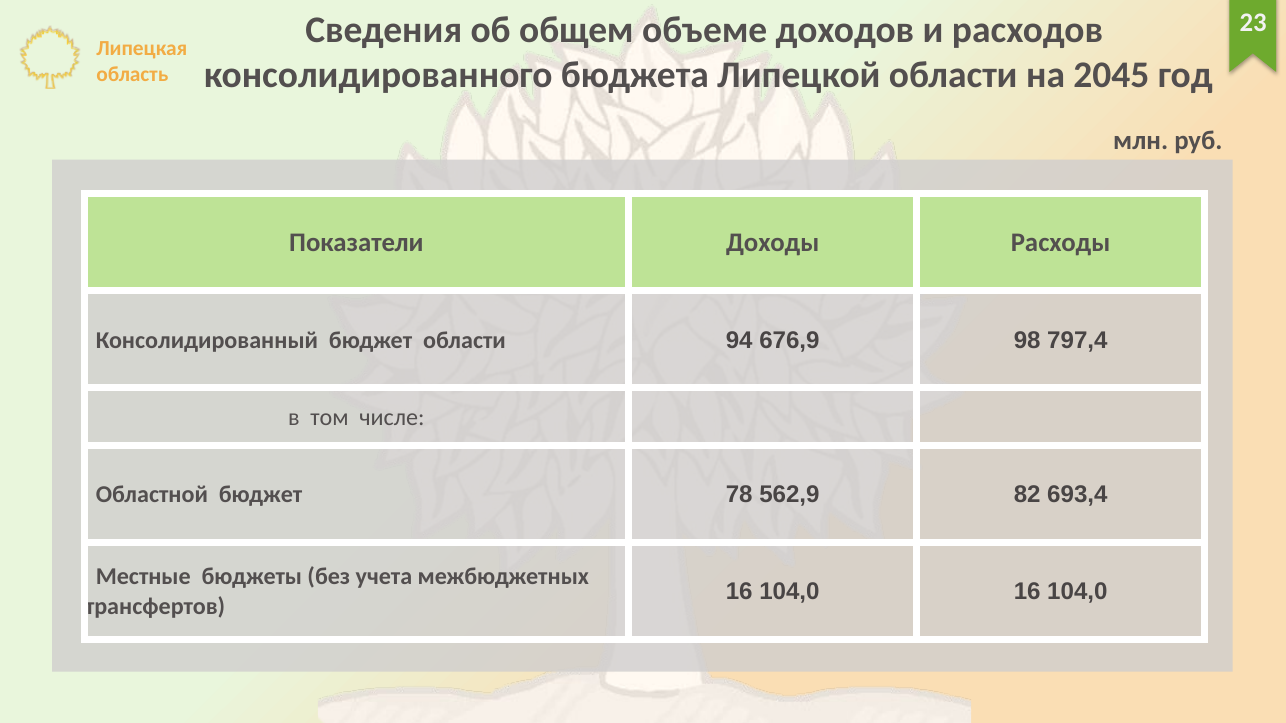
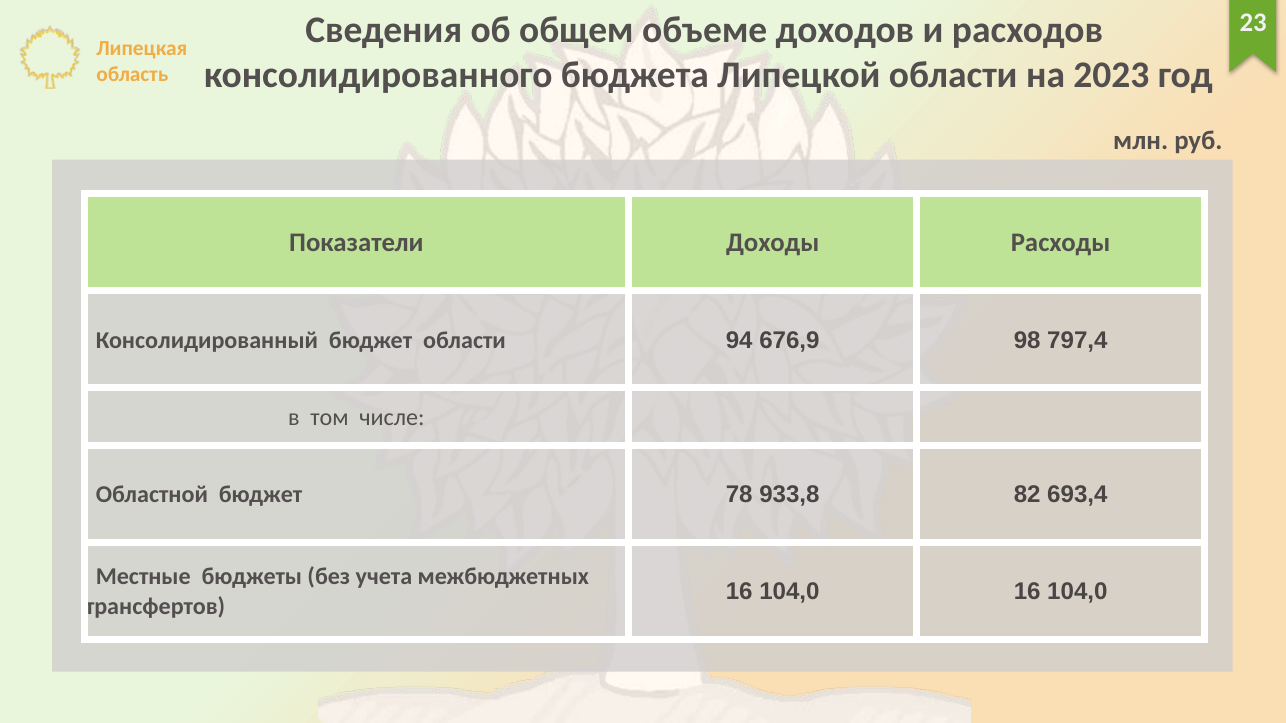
2045: 2045 -> 2023 (1111, 75)
562,9: 562,9 -> 933,8 (789, 495)
